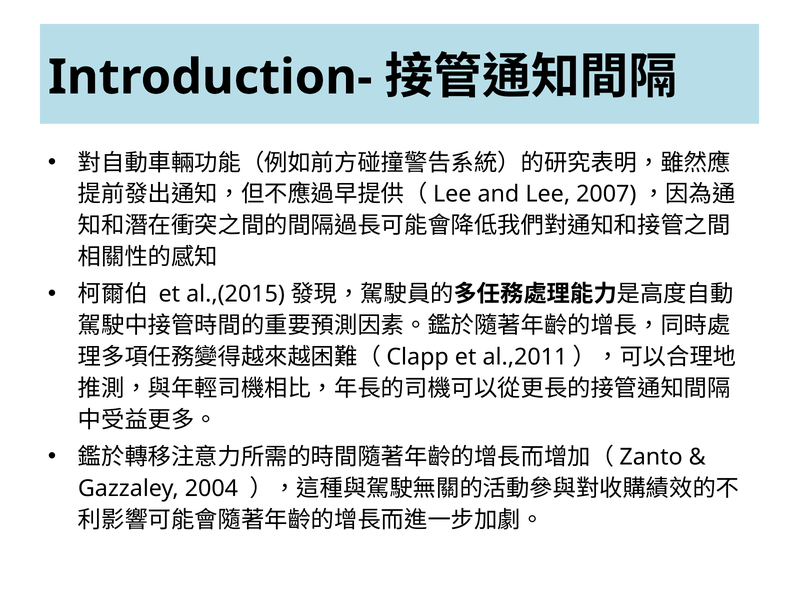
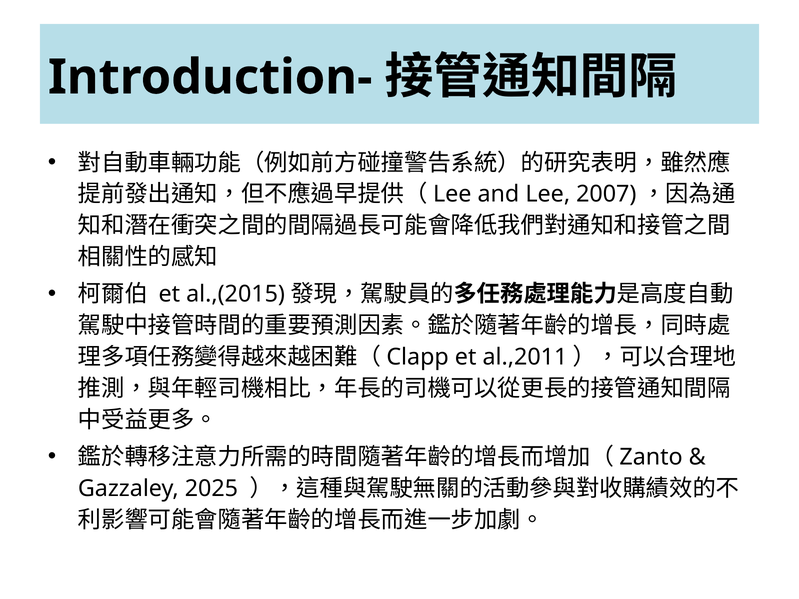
2004: 2004 -> 2025 (211, 489)
